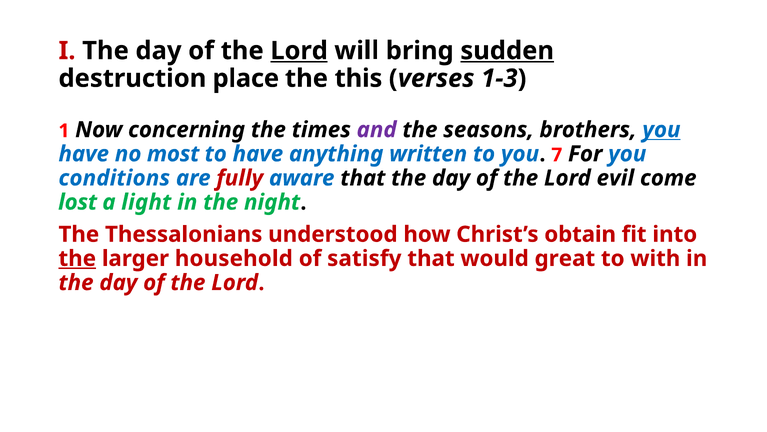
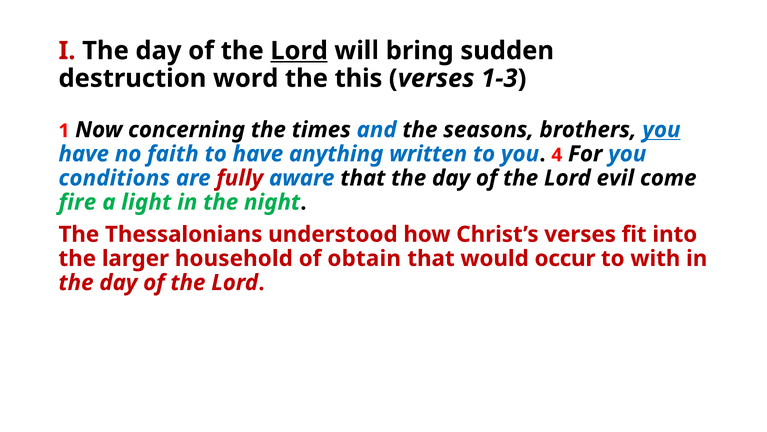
sudden underline: present -> none (507, 51)
place: place -> word (246, 78)
and colour: purple -> blue (377, 130)
most: most -> faith (173, 154)
7: 7 -> 4 (557, 155)
lost: lost -> fire (77, 202)
Christ’s obtain: obtain -> verses (580, 234)
the underline: present -> none (77, 258)
satisfy: satisfy -> obtain (364, 258)
great: great -> occur (565, 258)
